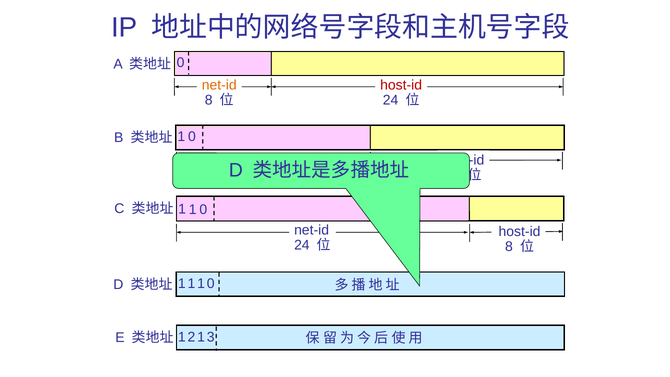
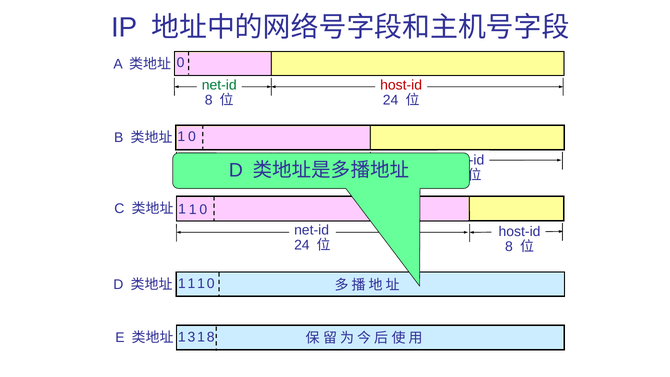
net-id colour: orange -> green (219, 85)
2: 2 -> 3 (191, 337)
1 3: 3 -> 8 (211, 337)
